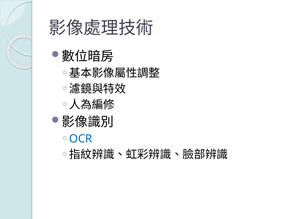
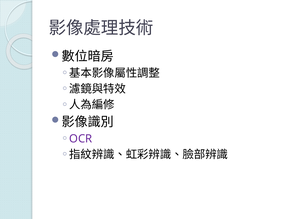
OCR colour: blue -> purple (81, 139)
